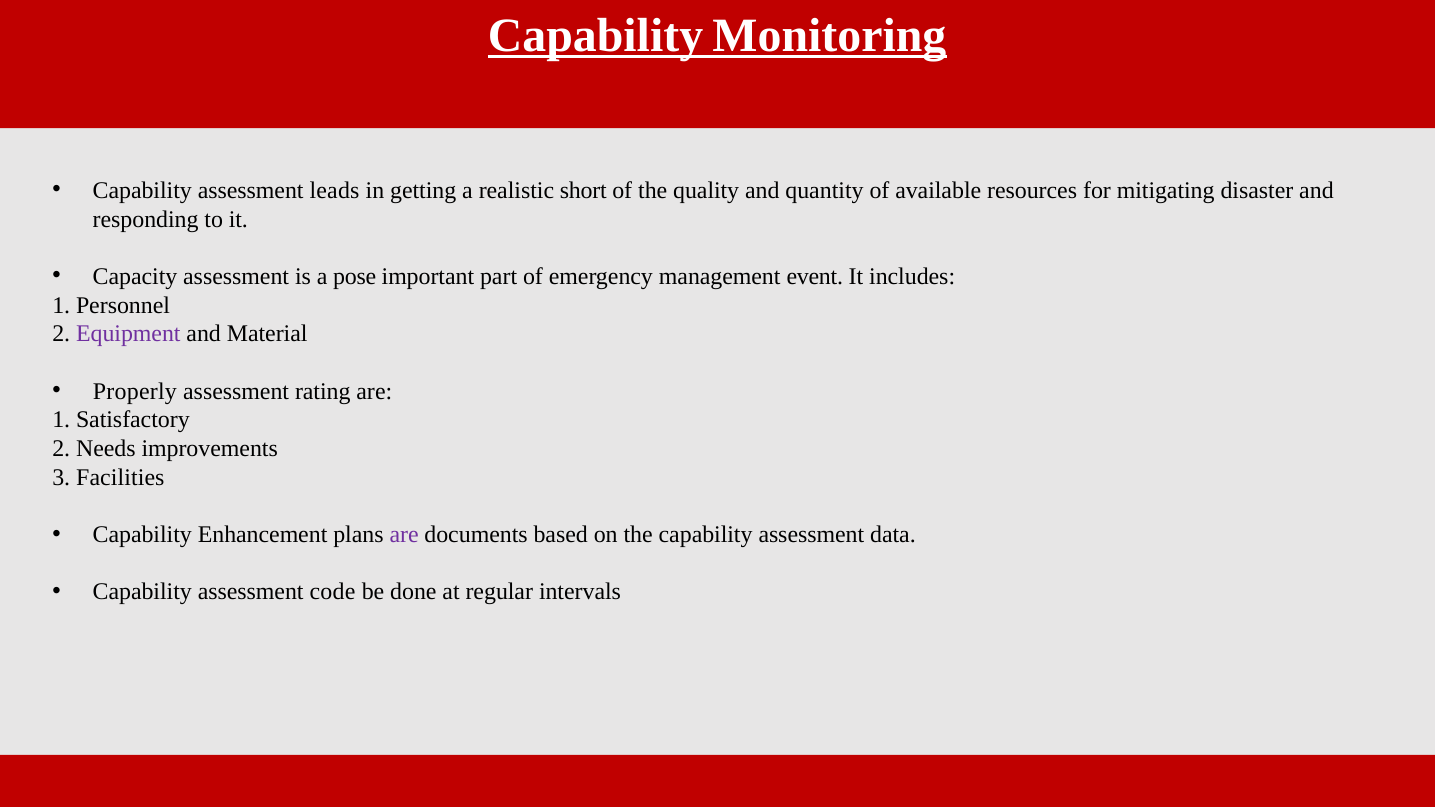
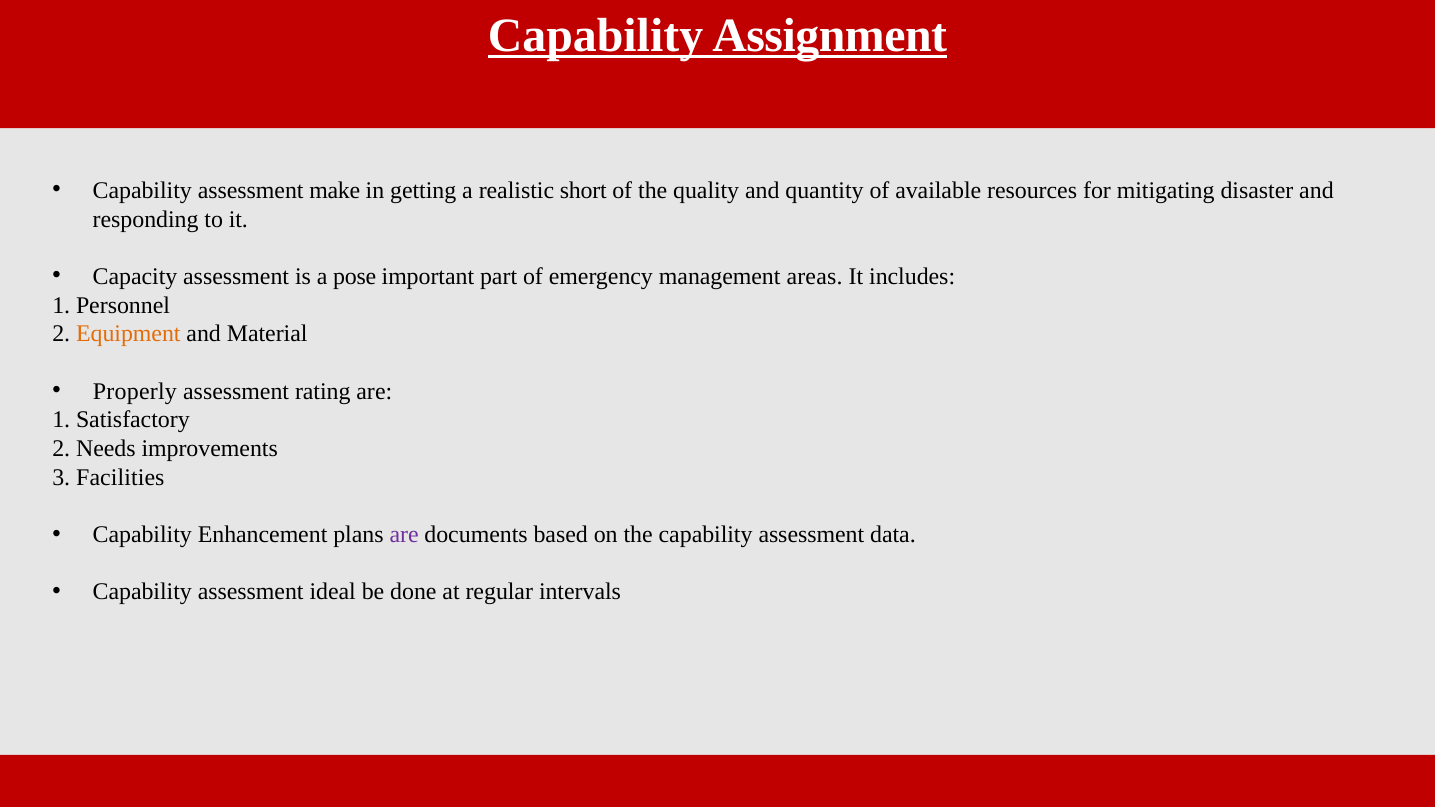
Monitoring: Monitoring -> Assignment (830, 36)
leads: leads -> make (335, 190)
event: event -> areas (815, 277)
Equipment colour: purple -> orange (128, 334)
code: code -> ideal (333, 592)
